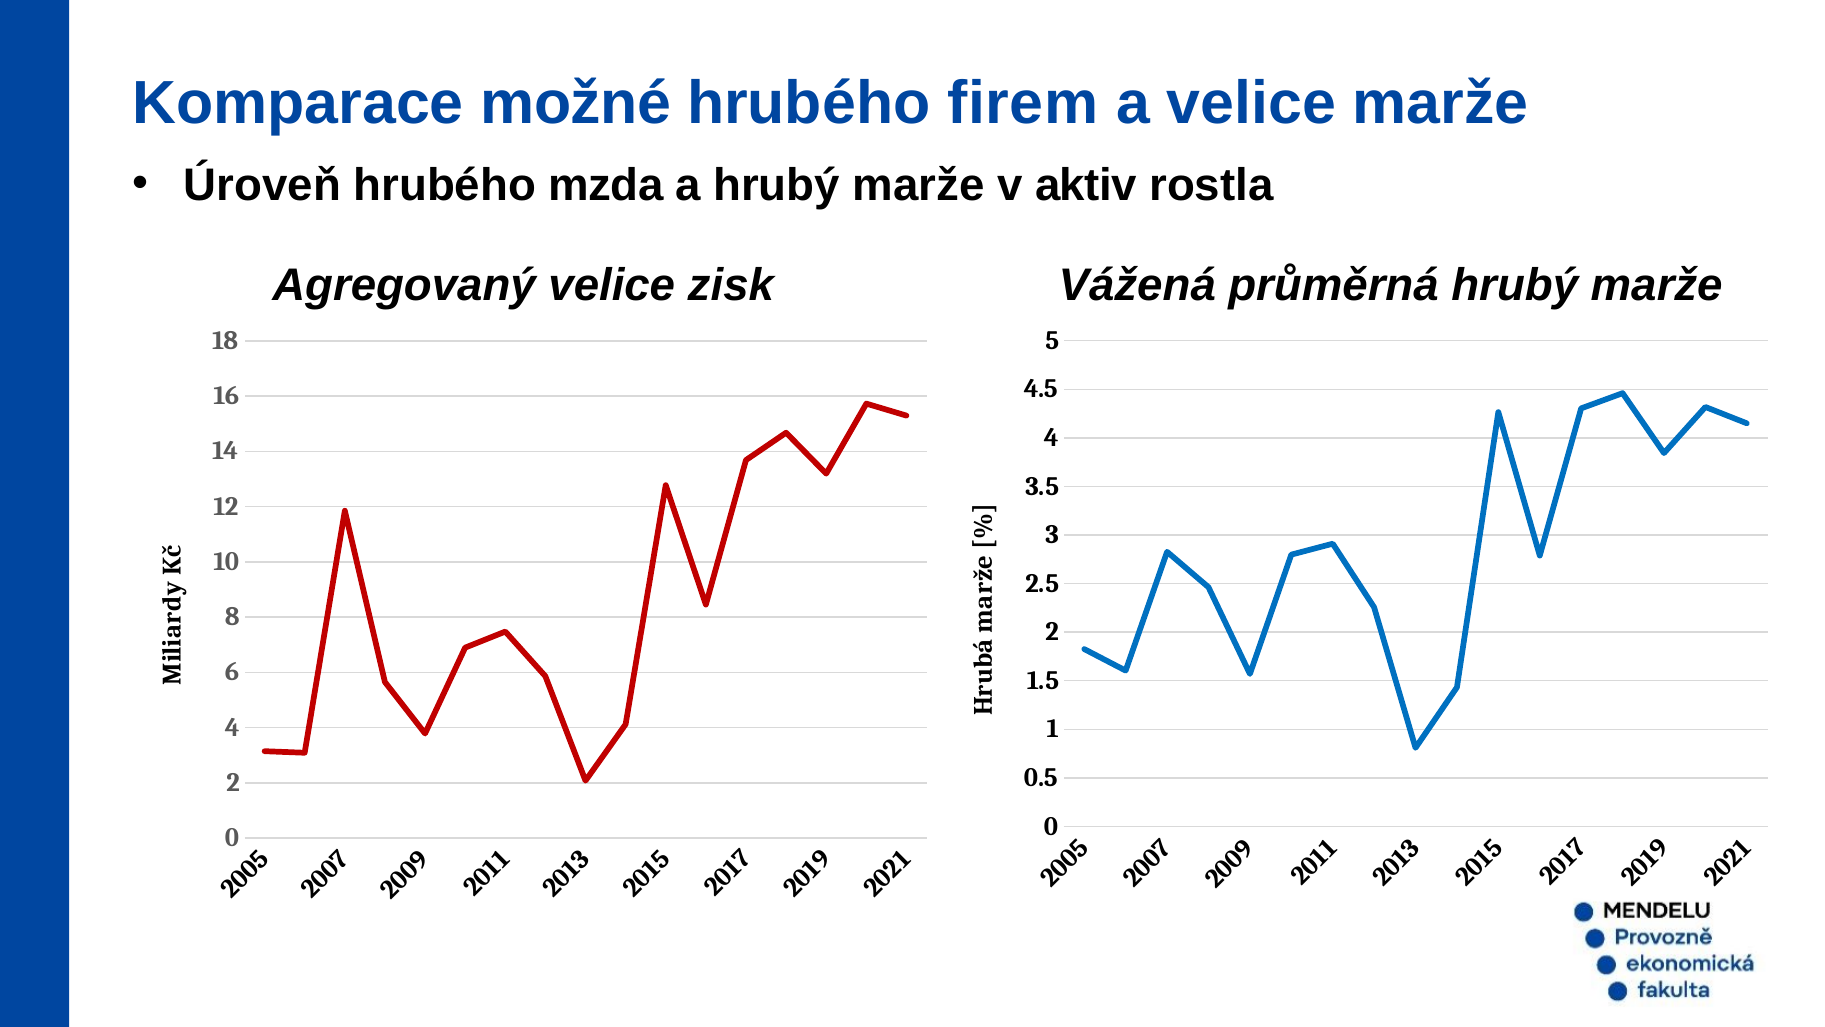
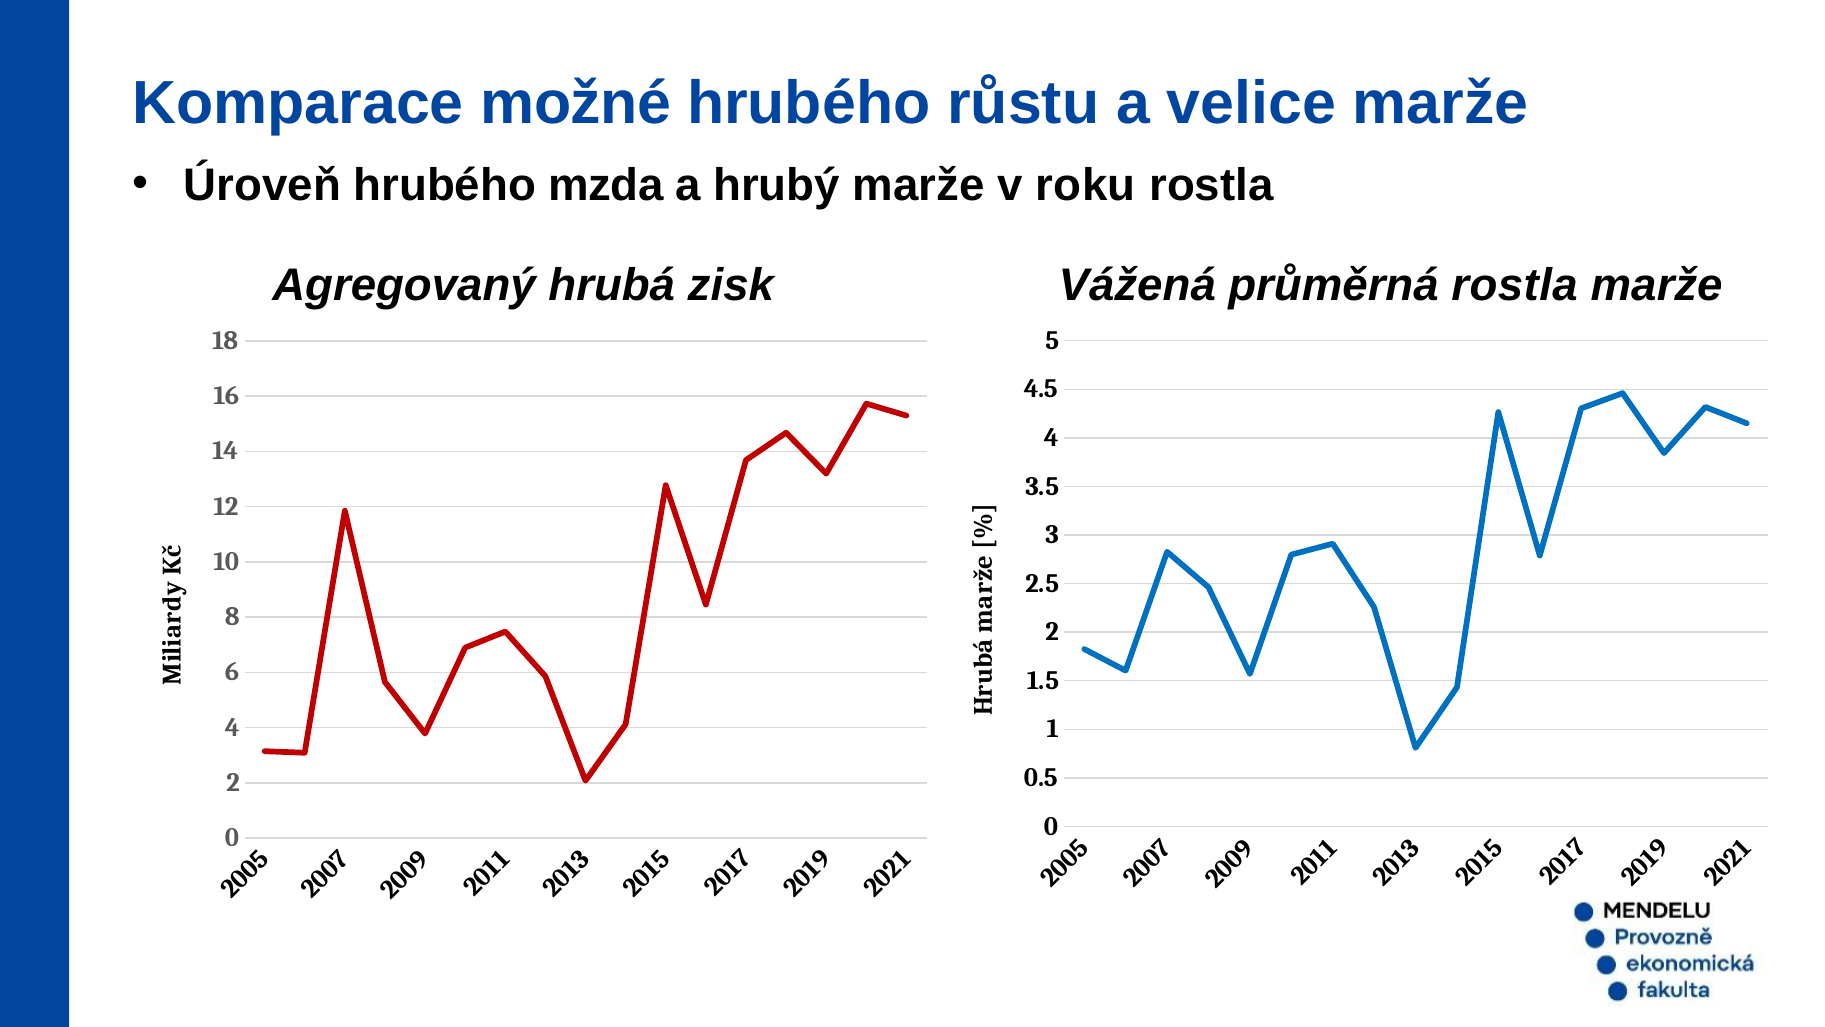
firem: firem -> růstu (1023, 103)
aktiv: aktiv -> roku (1086, 185)
Agregovaný velice: velice -> hrubá (612, 285)
průměrná hrubý: hrubý -> rostla (1515, 285)
